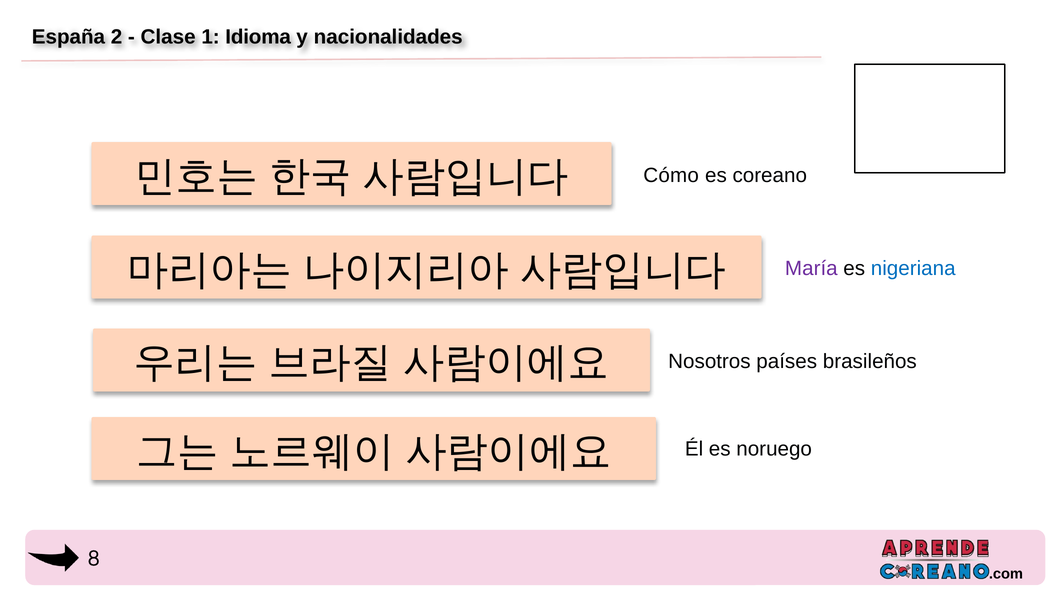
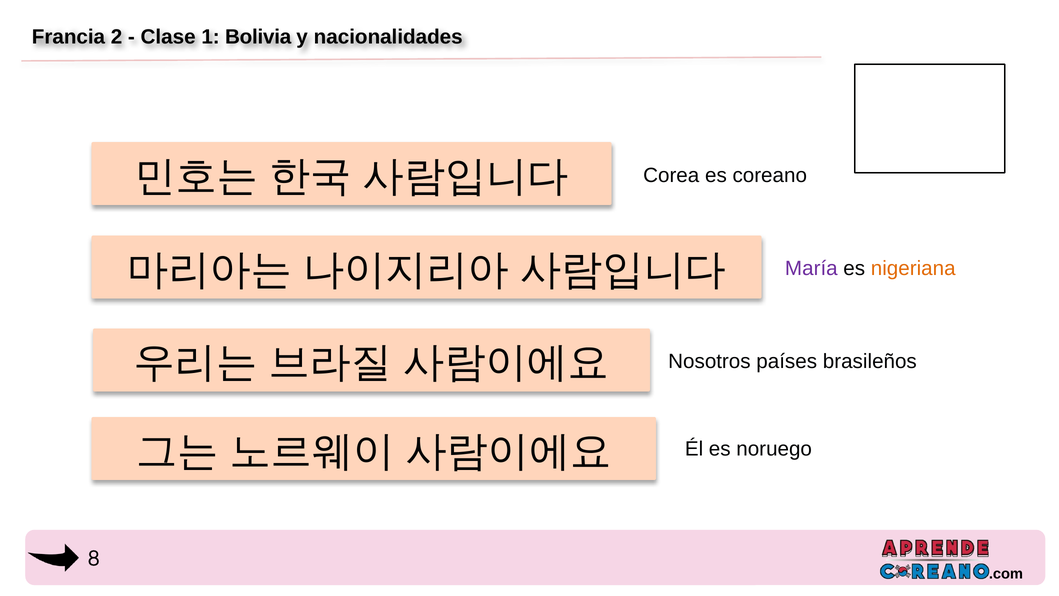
España: España -> Francia (68, 37)
Idioma: Idioma -> Bolivia (258, 37)
Cómo: Cómo -> Corea (671, 175)
nigeriana colour: blue -> orange (913, 268)
